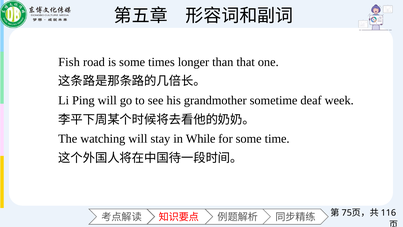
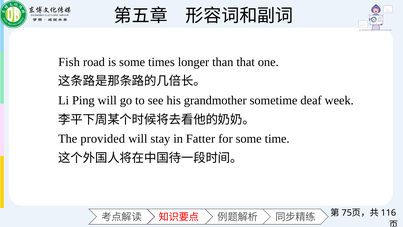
watching: watching -> provided (103, 139)
While: While -> Fatter (201, 139)
